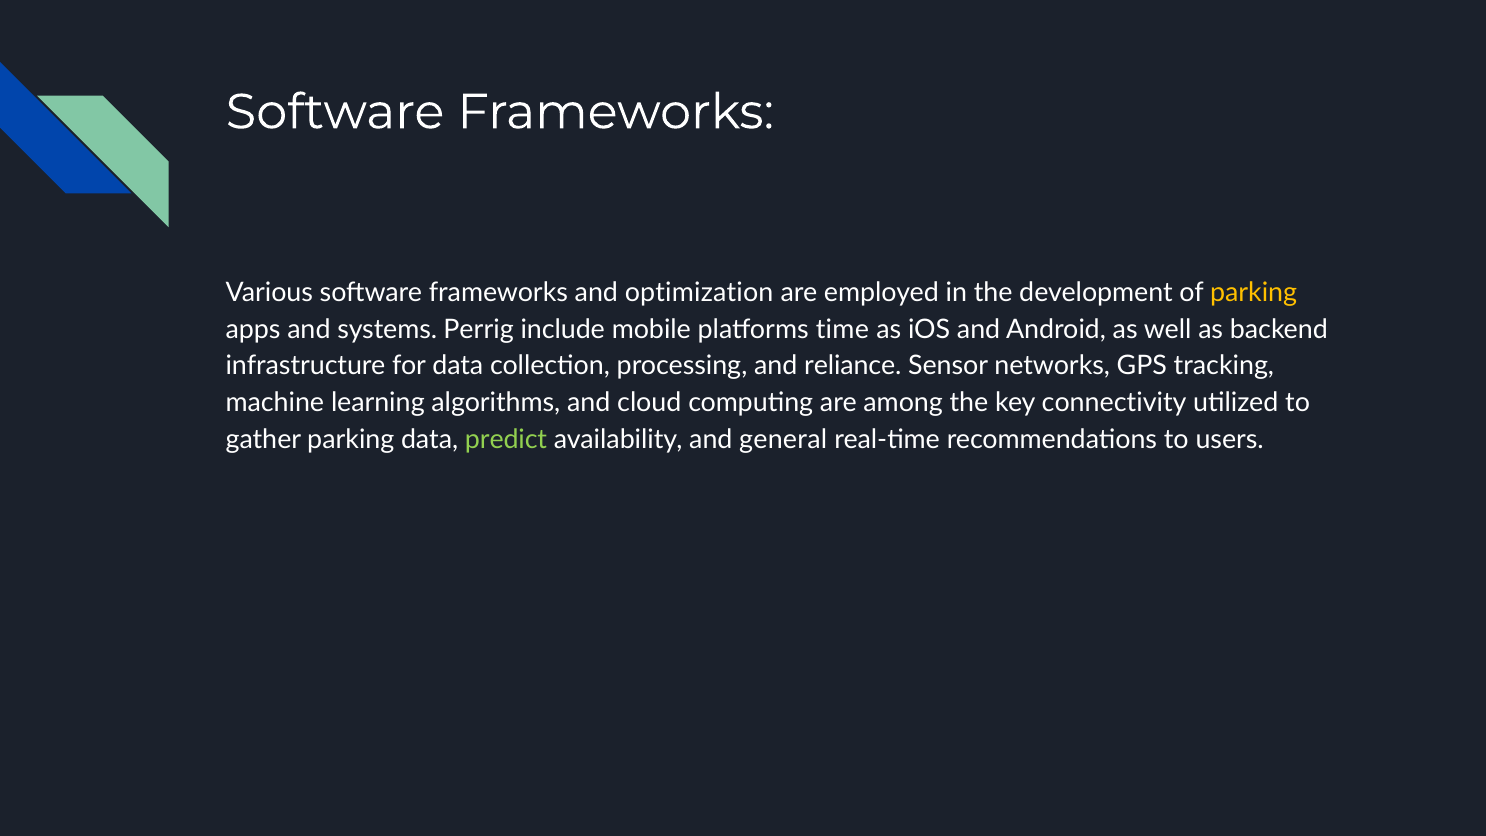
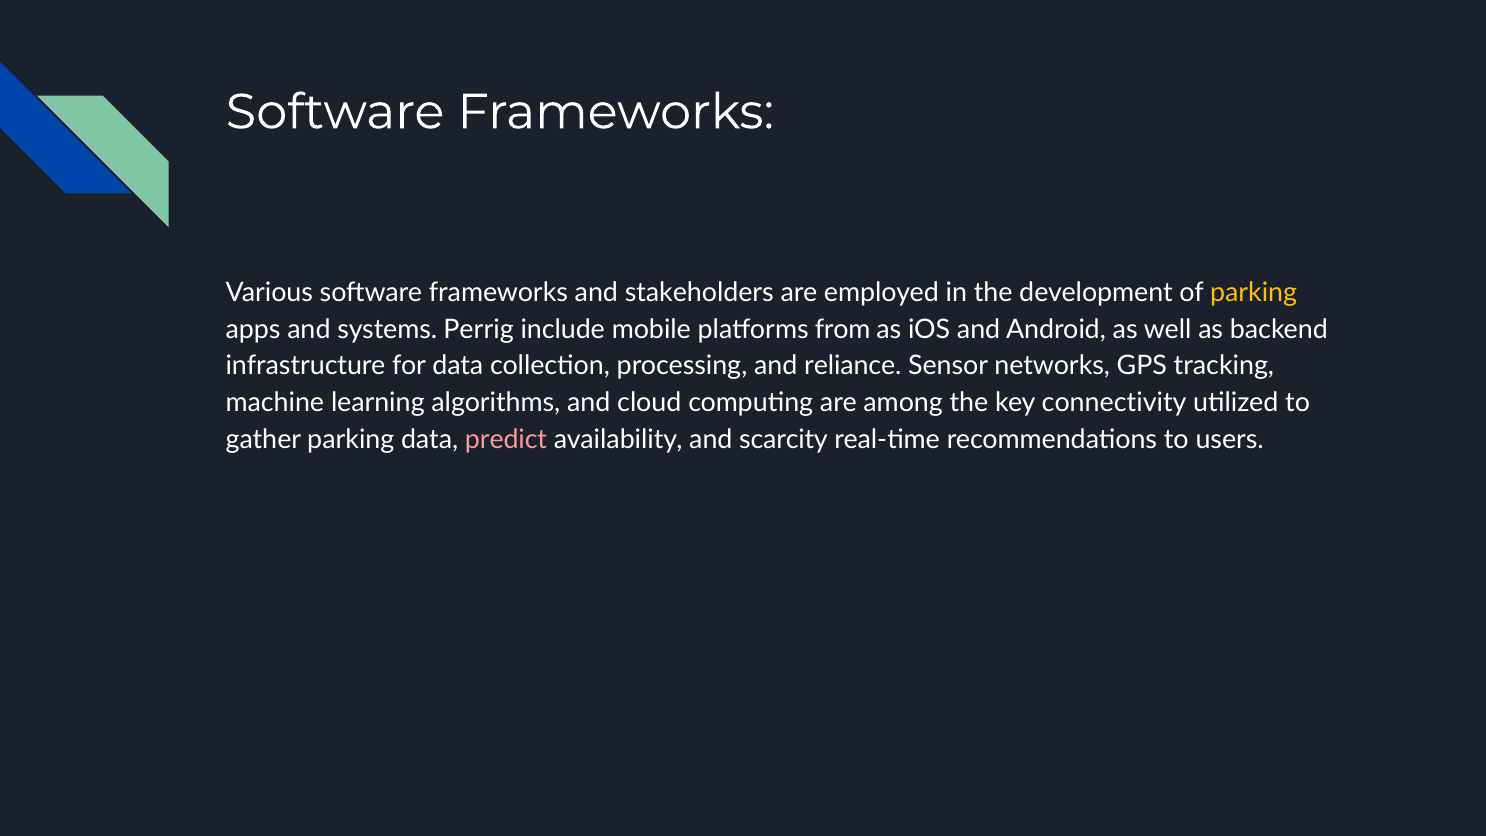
optimization: optimization -> stakeholders (699, 292)
time: time -> from (843, 329)
predict colour: light green -> pink (506, 440)
general: general -> scarcity (783, 440)
